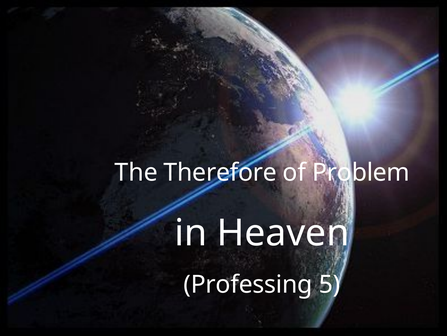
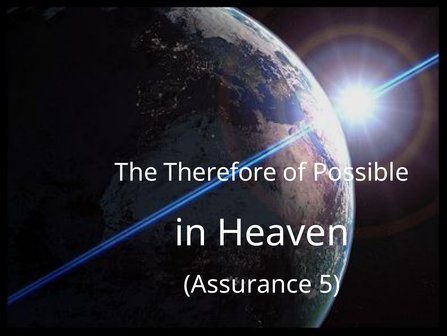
Problem: Problem -> Possible (361, 172)
Professing: Professing -> Assurance (248, 284)
